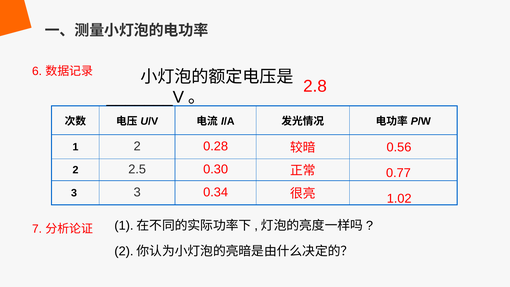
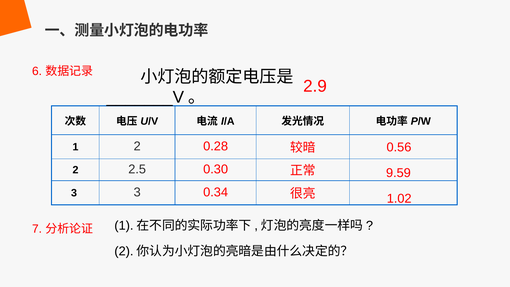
2.8: 2.8 -> 2.9 (315, 86)
0.77: 0.77 -> 9.59 (398, 173)
